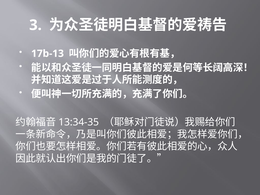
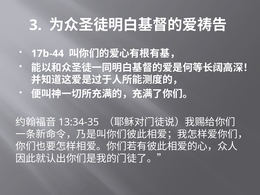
17b-13: 17b-13 -> 17b-44 (48, 54)
